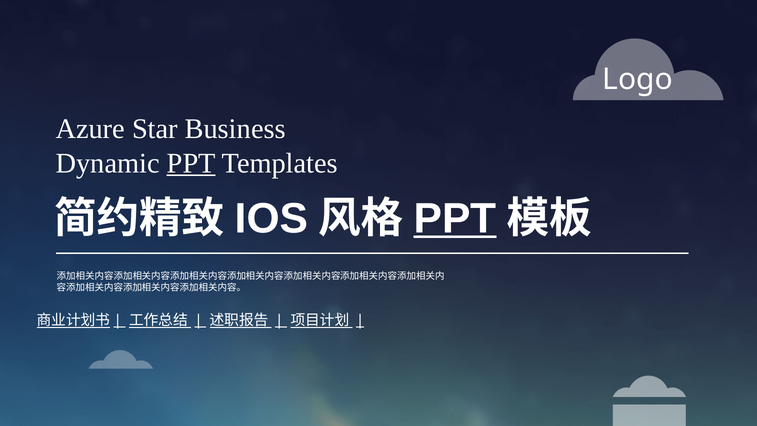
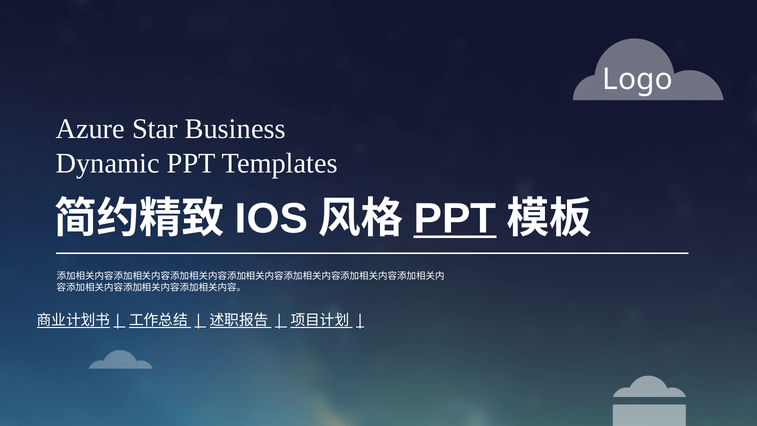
PPT underline: present -> none (191, 163)
